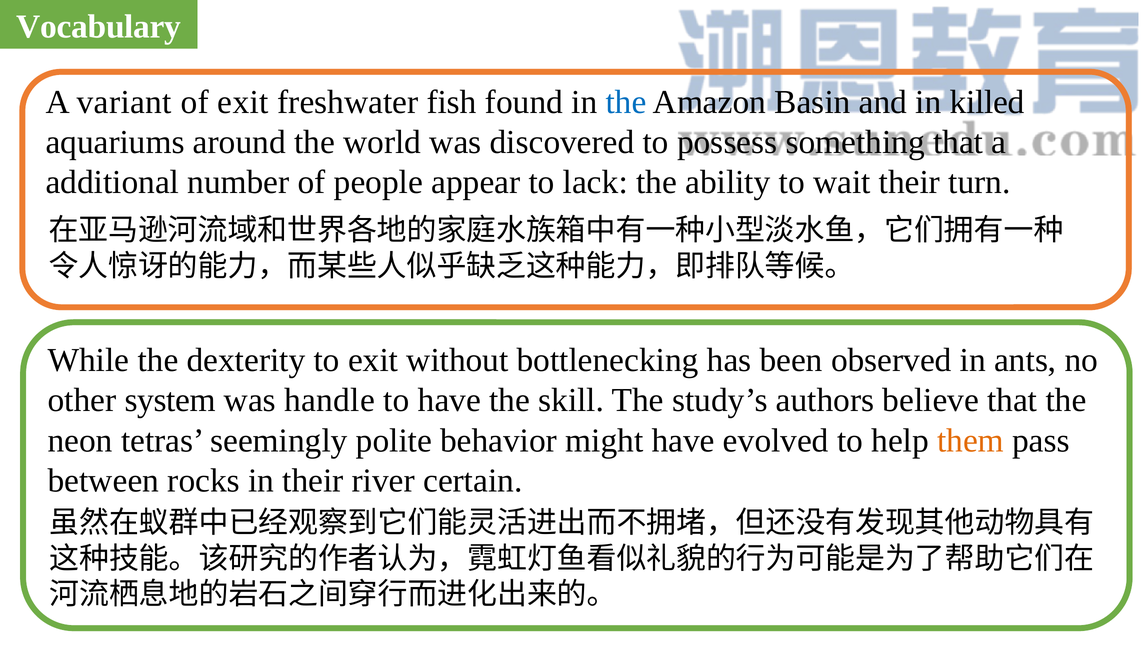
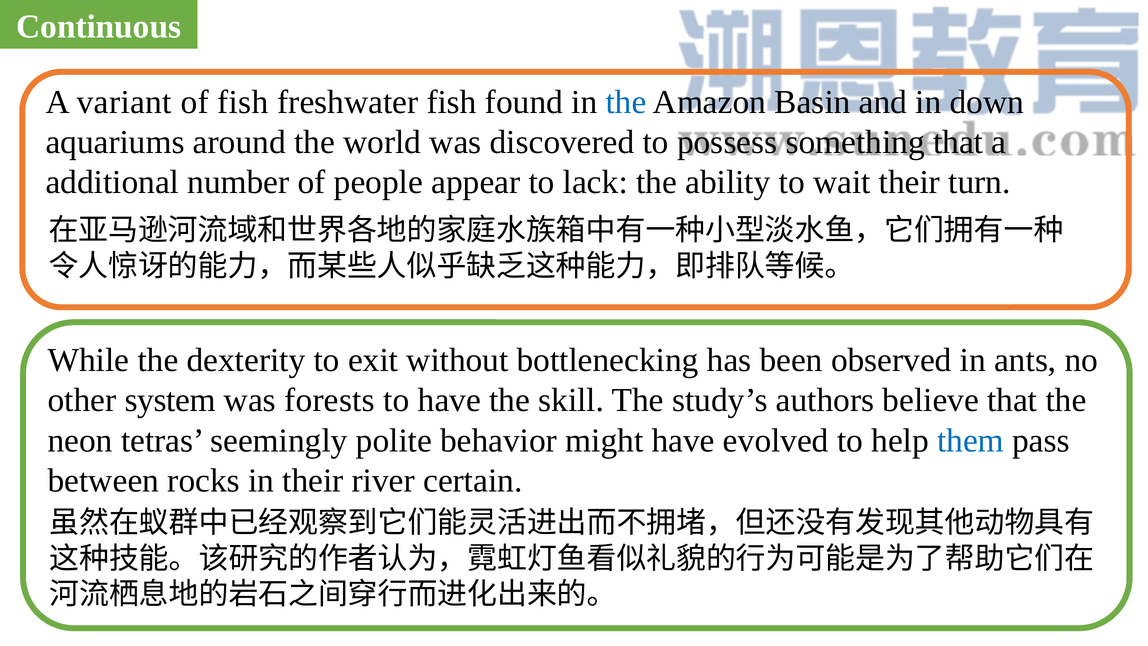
Vocabulary: Vocabulary -> Continuous (99, 27)
of exit: exit -> fish (243, 102)
killed: killed -> down (987, 102)
handle: handle -> forests (330, 400)
them colour: orange -> blue (971, 440)
